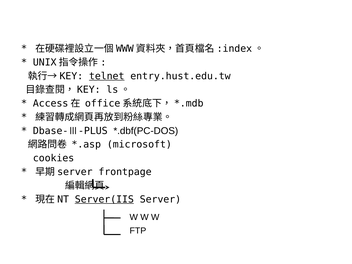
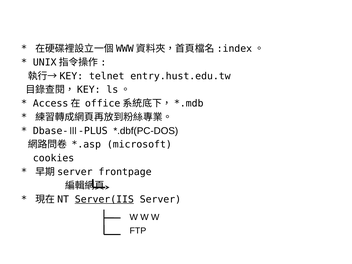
telnet underline: present -> none (107, 76)
